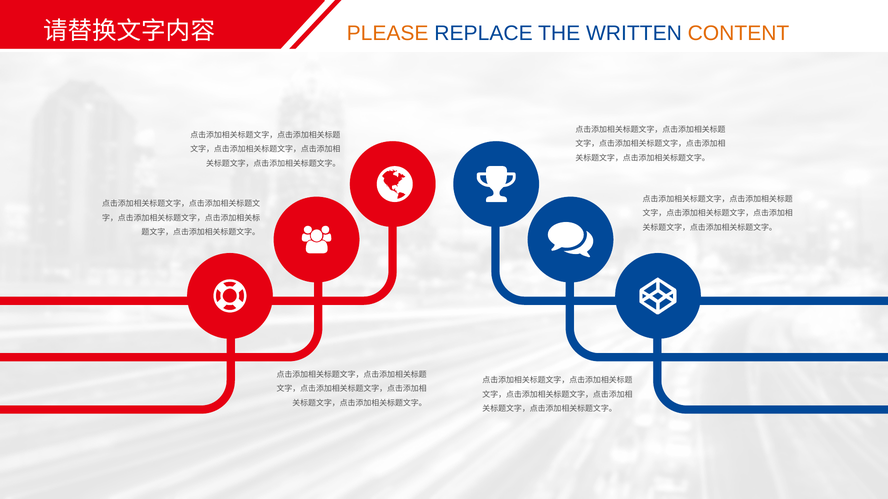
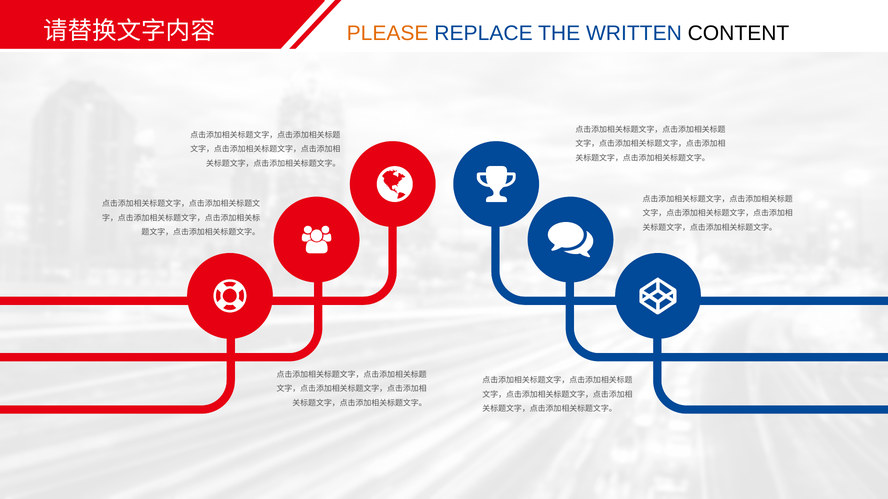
CONTENT colour: orange -> black (739, 33)
